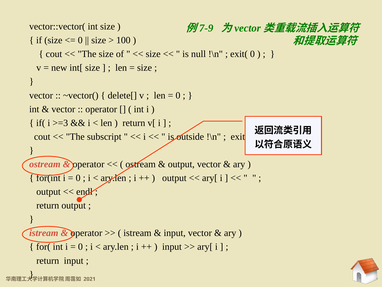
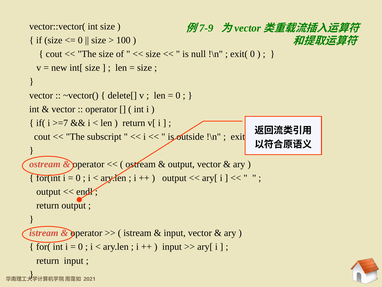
>=3: >=3 -> >=7 (60, 123)
